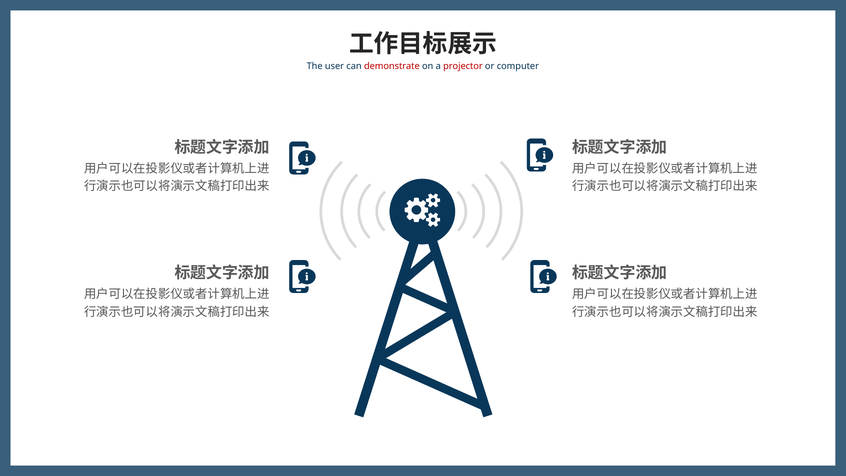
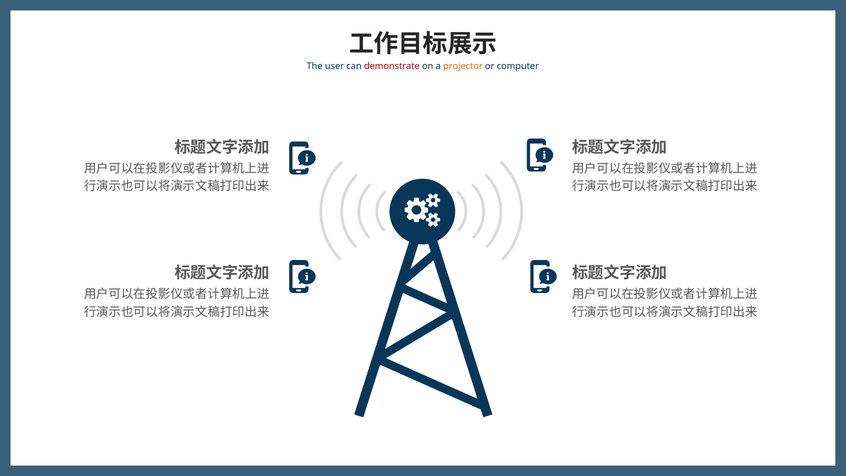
projector colour: red -> orange (463, 66)
